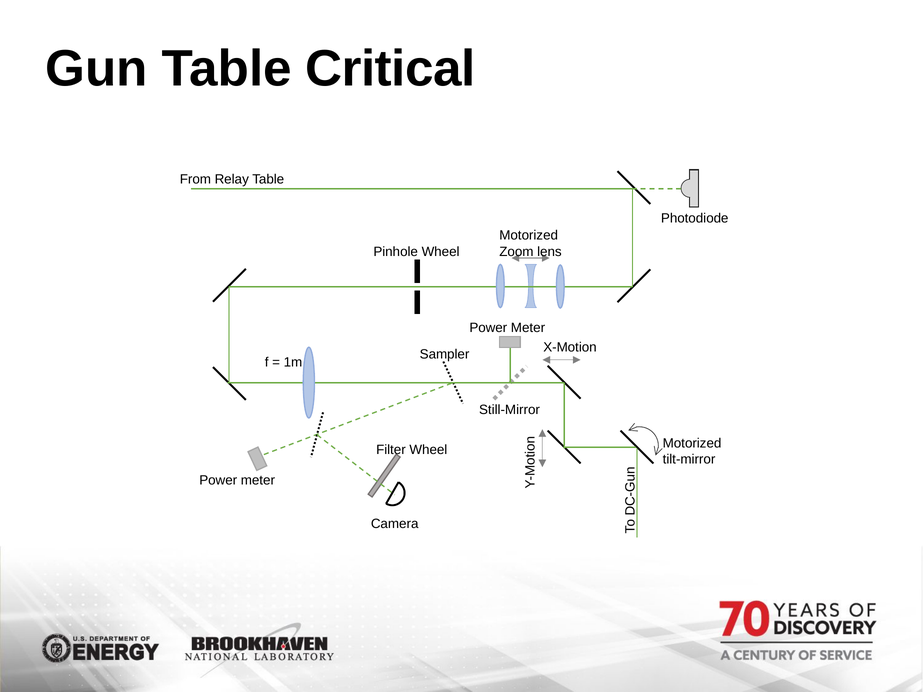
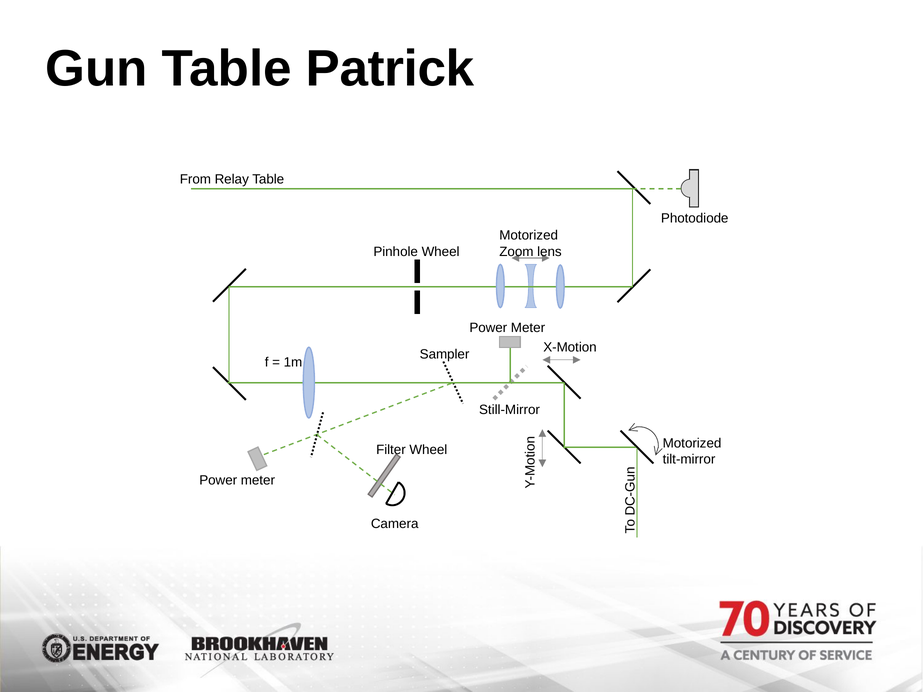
Critical: Critical -> Patrick (390, 69)
